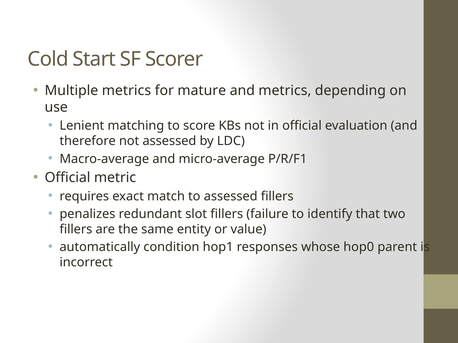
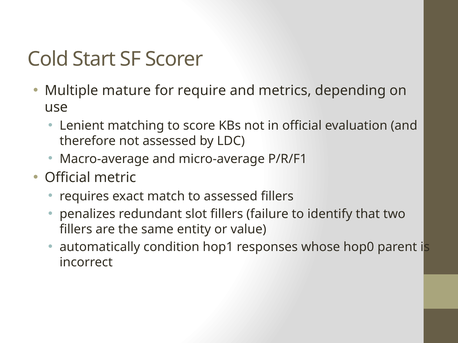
Multiple metrics: metrics -> mature (126, 91)
mature: mature -> require (202, 91)
